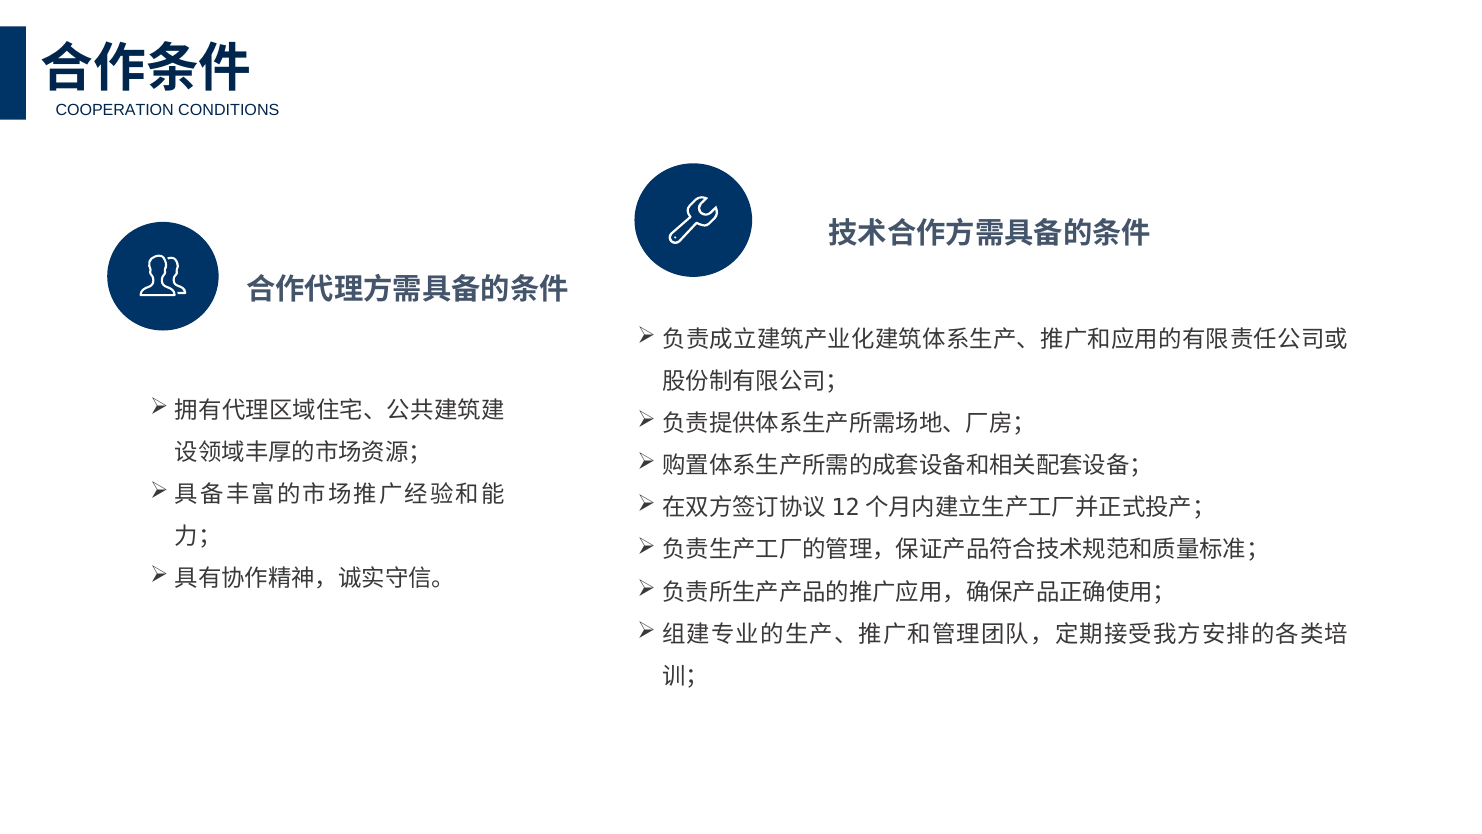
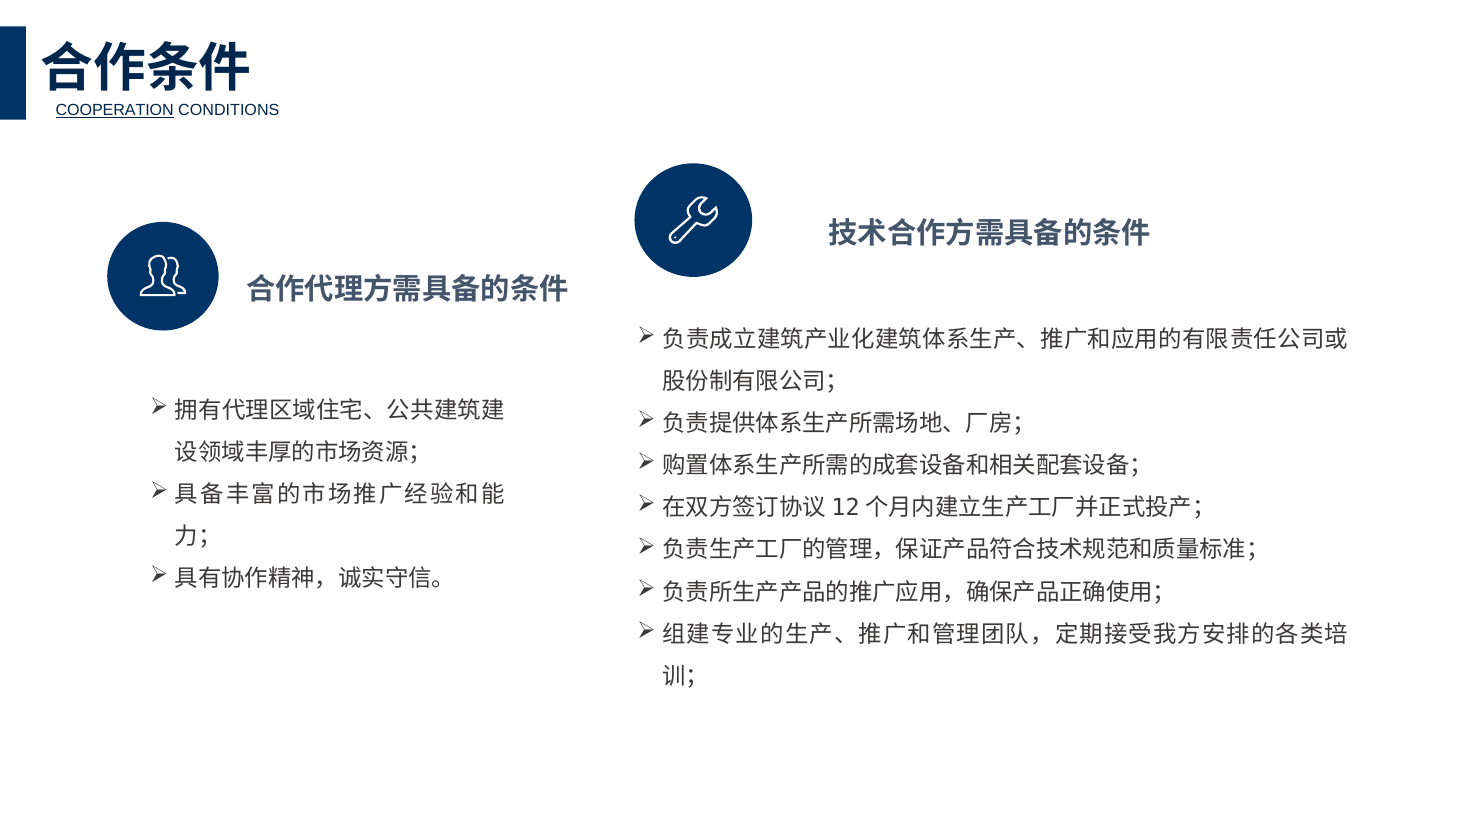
COOPERATION underline: none -> present (115, 110)
